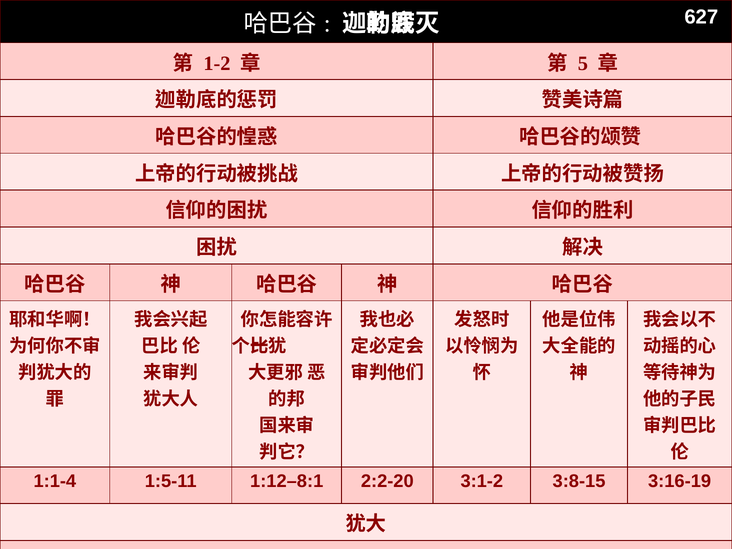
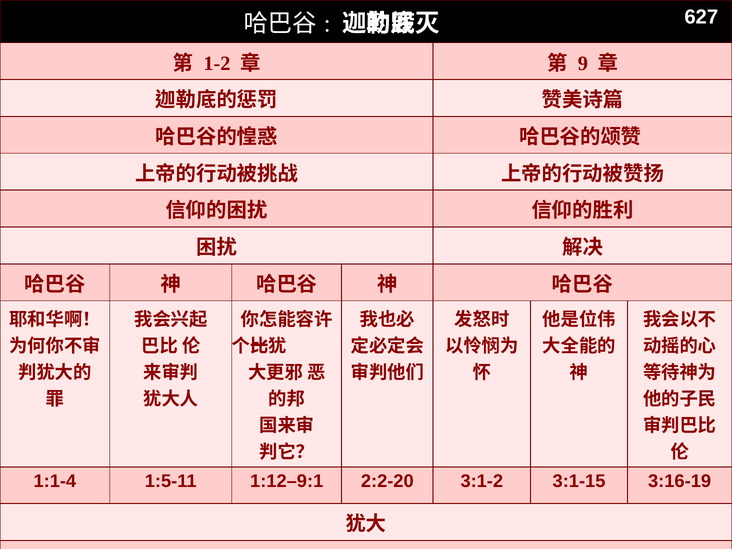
5: 5 -> 9 (583, 63)
1:12–8:1: 1:12–8:1 -> 1:12–9:1 (287, 481)
3:8-15: 3:8-15 -> 3:1-15 (579, 481)
